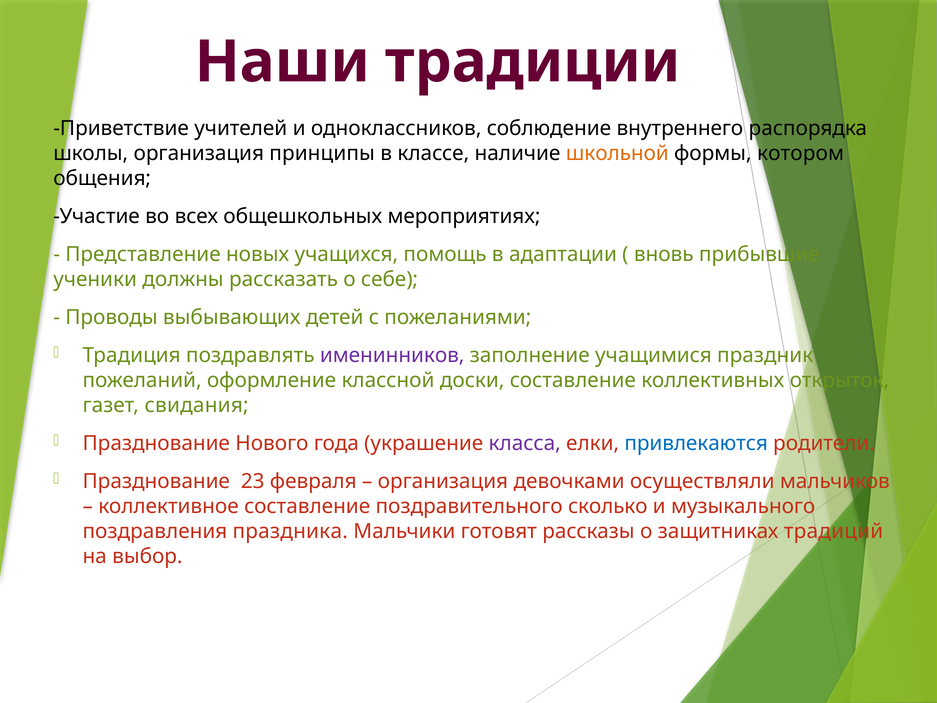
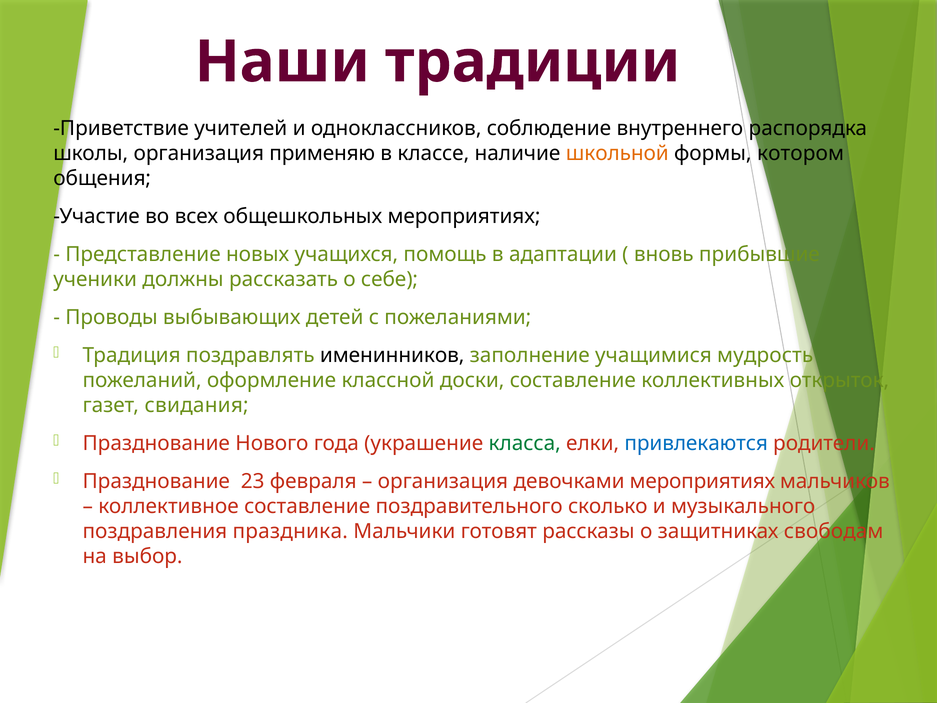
принципы: принципы -> применяю (322, 153)
именинников colour: purple -> black (392, 355)
праздник: праздник -> мудрость (765, 355)
класса colour: purple -> green (525, 443)
девочками осуществляли: осуществляли -> мероприятиях (702, 481)
традиций: традиций -> свободам (834, 531)
